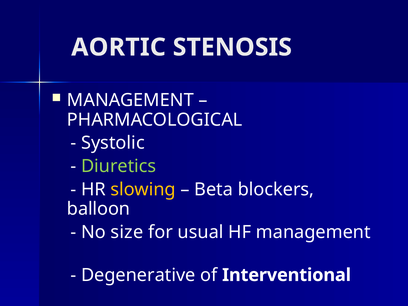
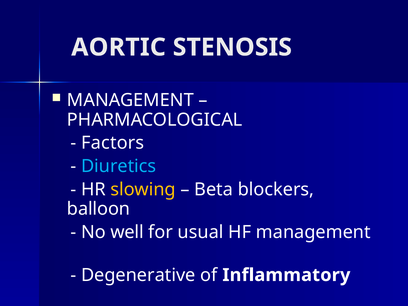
Systolic: Systolic -> Factors (113, 143)
Diuretics colour: light green -> light blue (119, 166)
size: size -> well (127, 232)
Interventional: Interventional -> Inflammatory (286, 275)
